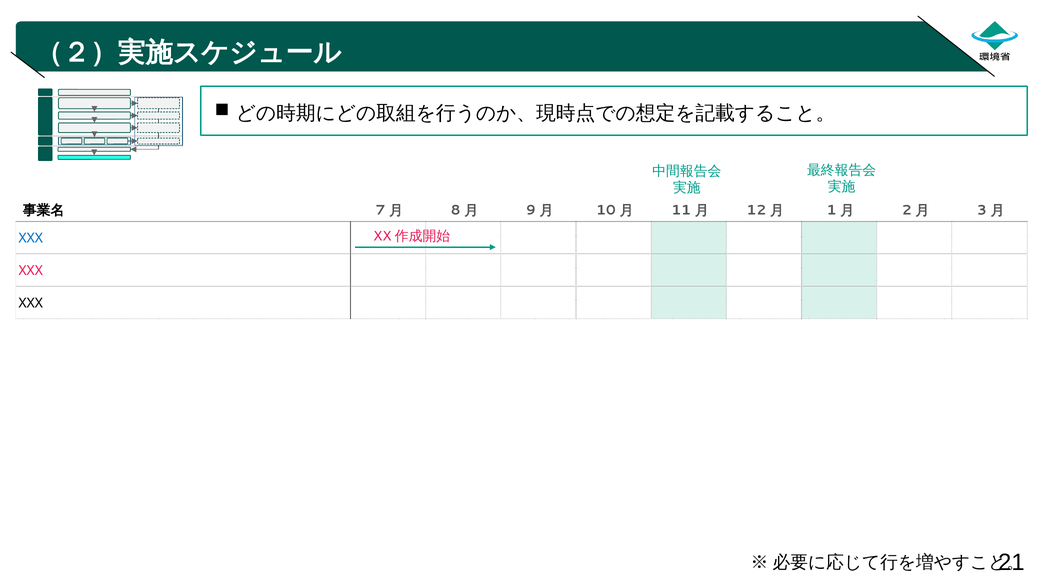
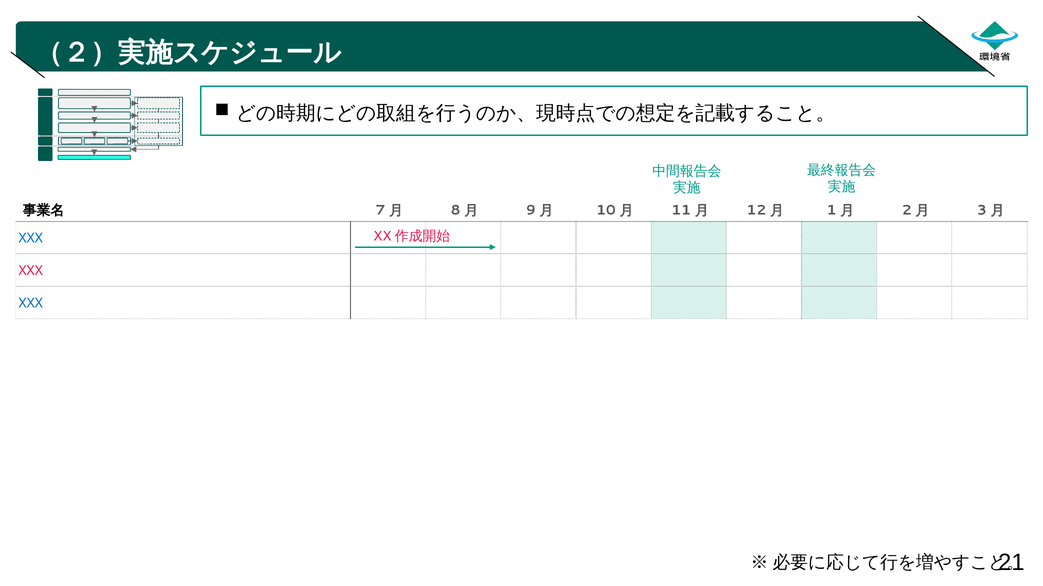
XXX colour: black -> blue (31, 304)
